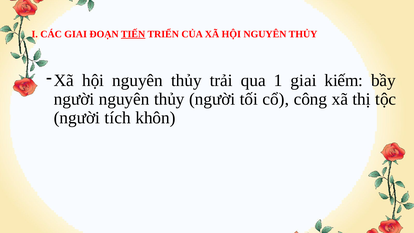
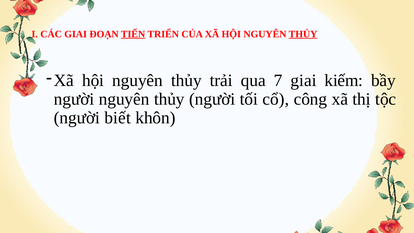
THỦY underline: none -> present (303, 34)
1: 1 -> 7 (278, 81)
tích: tích -> biết (118, 118)
